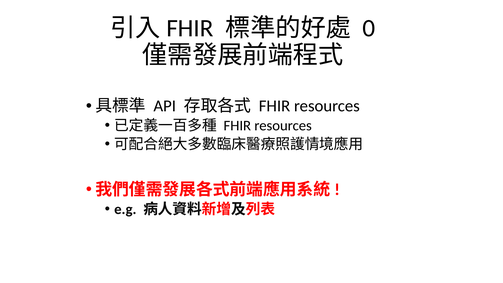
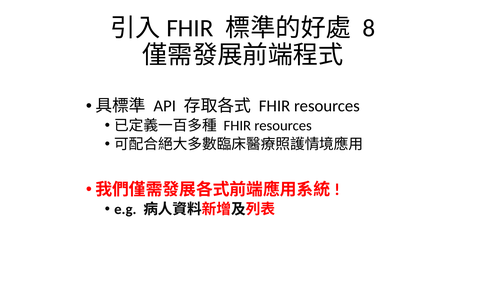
0: 0 -> 8 (369, 28)
